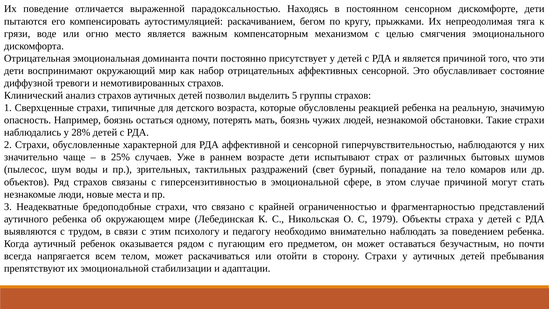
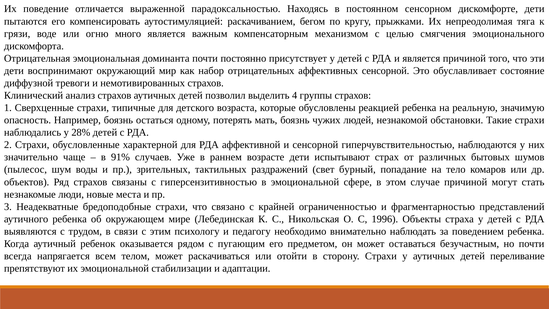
место: место -> много (128, 34)
5: 5 -> 4 (295, 95)
25%: 25% -> 91% (120, 157)
1979: 1979 -> 1996 (385, 219)
пребывания: пребывания -> переливание (517, 256)
